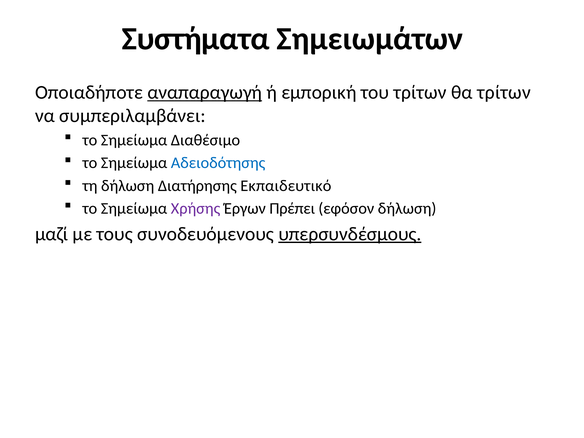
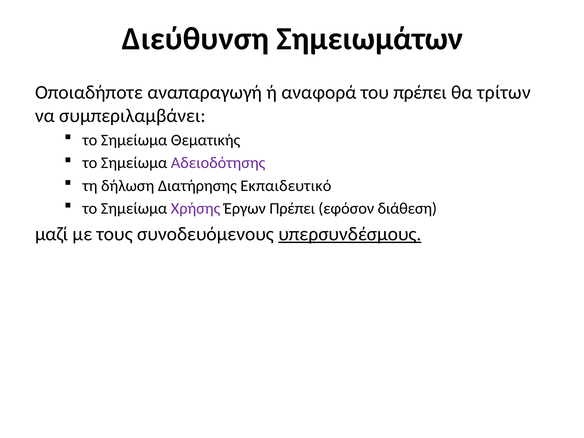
Συστήματα: Συστήματα -> Διεύθυνση (196, 39)
αναπαραγωγή underline: present -> none (205, 92)
εμπορική: εμπορική -> αναφορά (319, 92)
του τρίτων: τρίτων -> πρέπει (420, 92)
Διαθέσιμο: Διαθέσιμο -> Θεματικής (206, 140)
Αδειοδότησης colour: blue -> purple (218, 163)
εφόσον δήλωση: δήλωση -> διάθεση (407, 208)
